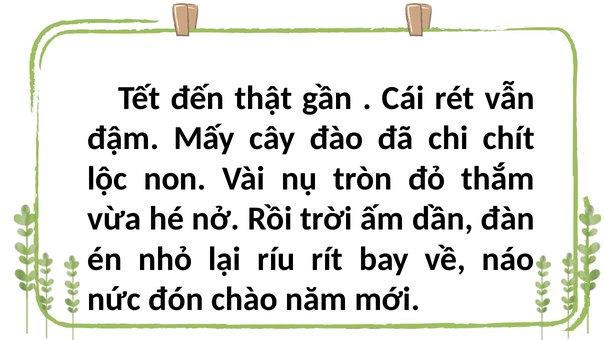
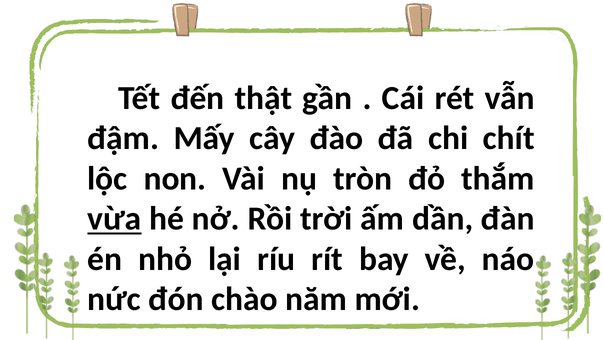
vừa underline: none -> present (114, 219)
